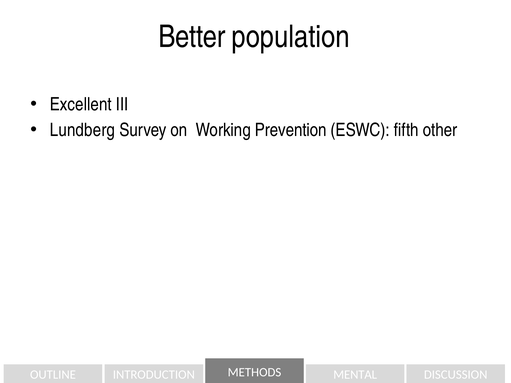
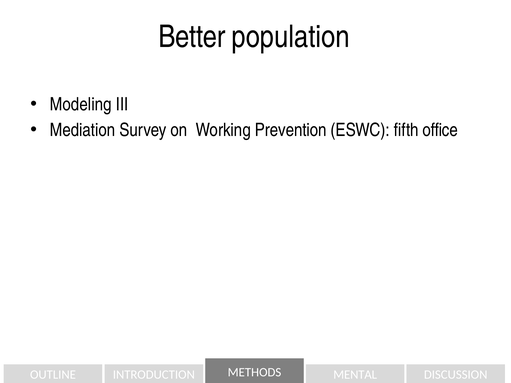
Excellent: Excellent -> Modeling (81, 104)
Lundberg: Lundberg -> Mediation (83, 130)
other: other -> office (440, 130)
